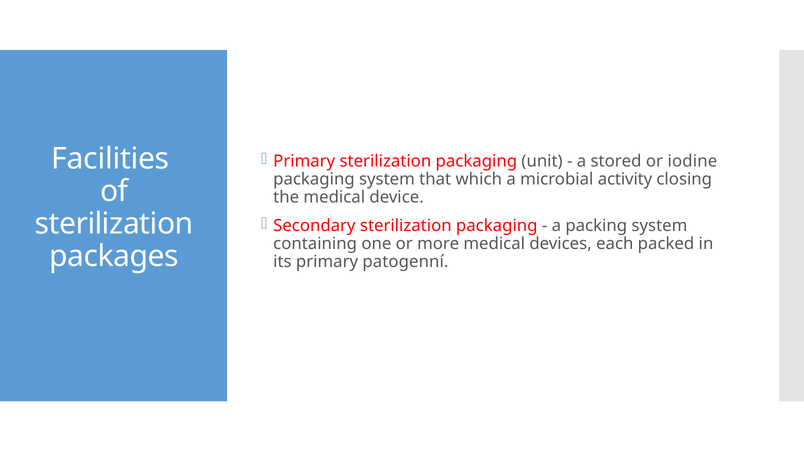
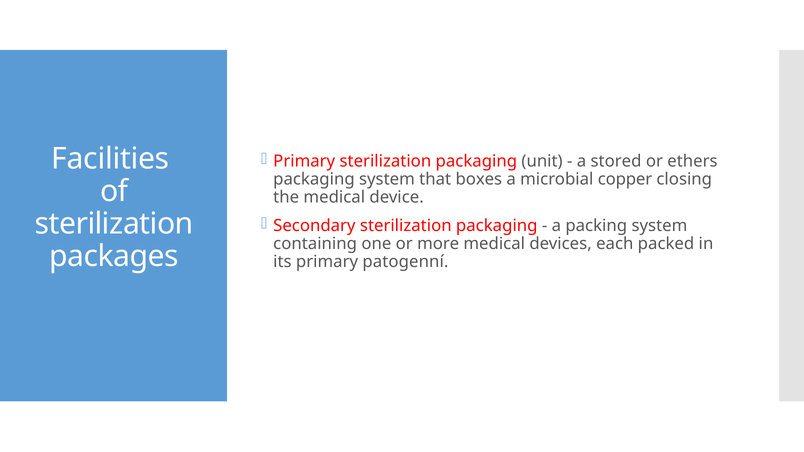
iodine: iodine -> ethers (693, 161)
which: which -> boxes (479, 179)
activity: activity -> copper (625, 179)
